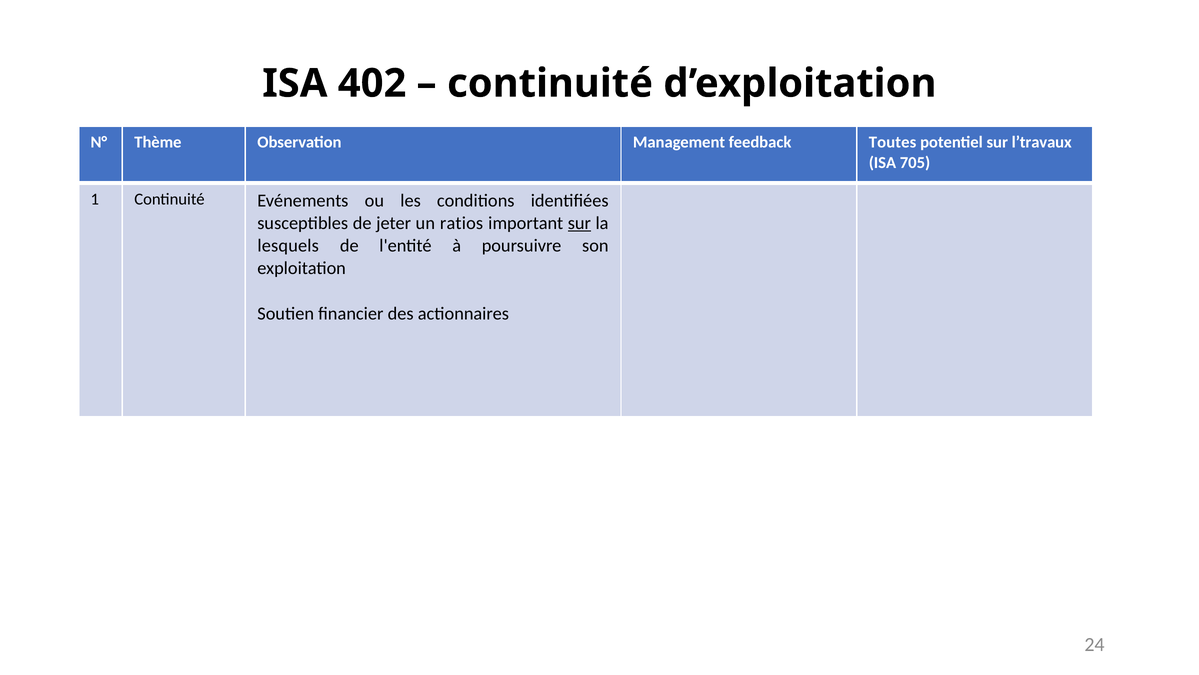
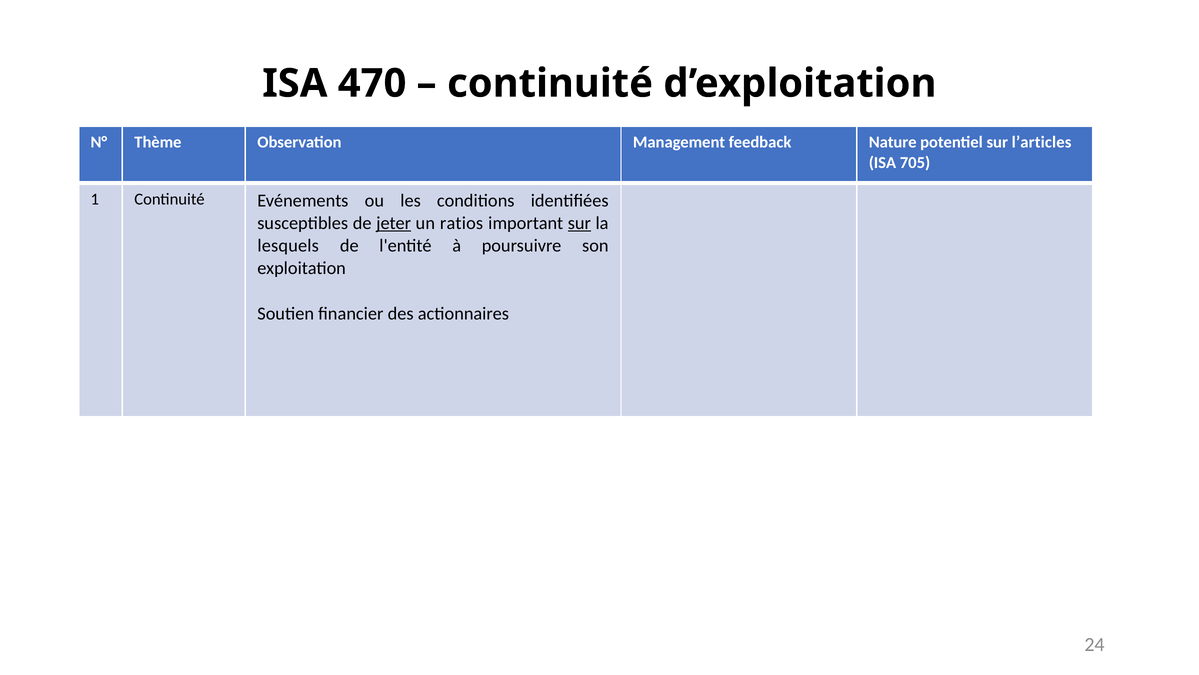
402: 402 -> 470 (372, 83)
Toutes: Toutes -> Nature (893, 142)
l’travaux: l’travaux -> l’articles (1042, 142)
jeter underline: none -> present (394, 223)
